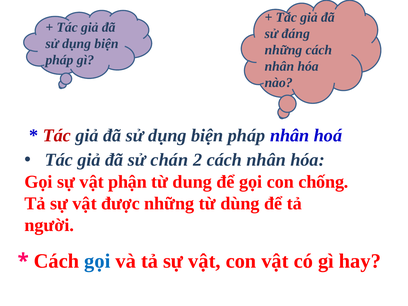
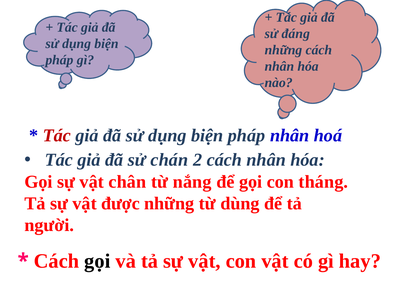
phận: phận -> chân (127, 182)
dung: dung -> nắng (192, 182)
chống: chống -> tháng (323, 182)
gọi colour: blue -> black (97, 261)
